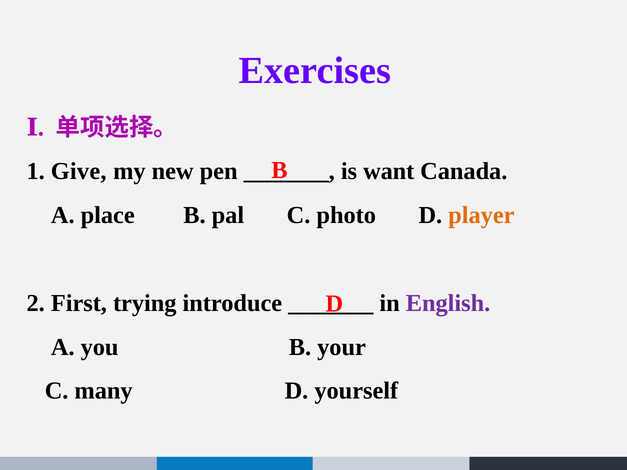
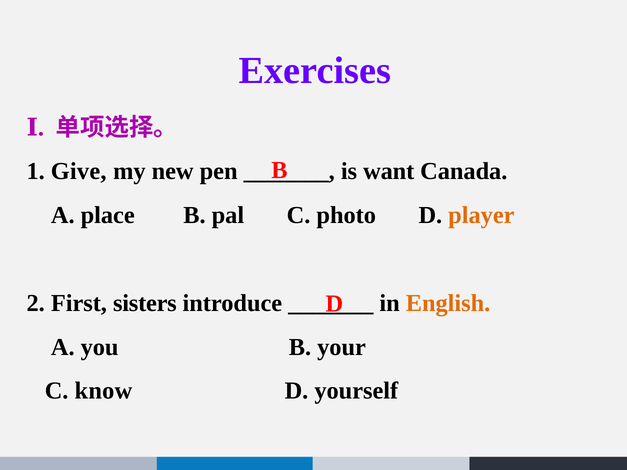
trying: trying -> sisters (145, 303)
English colour: purple -> orange (448, 303)
many: many -> know (103, 391)
